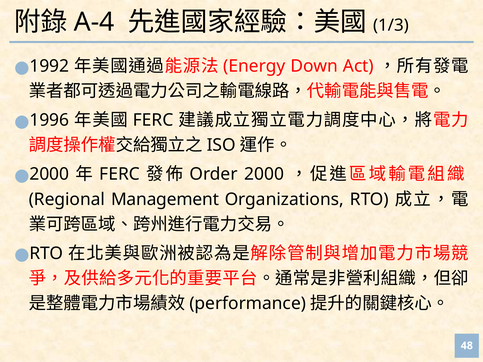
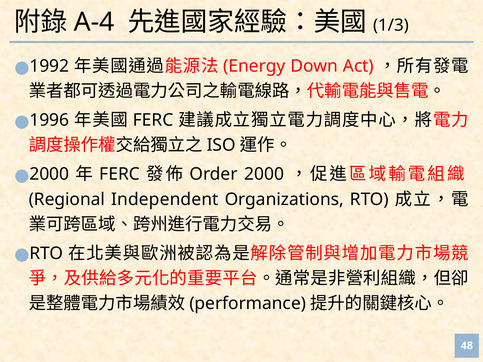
Management: Management -> Independent (165, 199)
